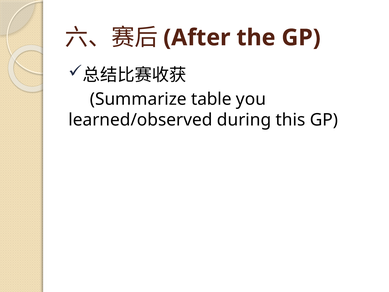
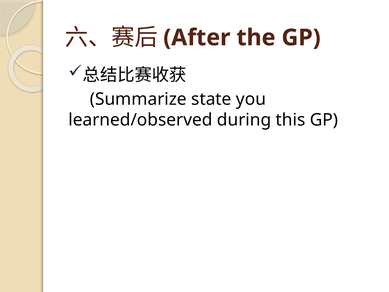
table: table -> state (211, 99)
